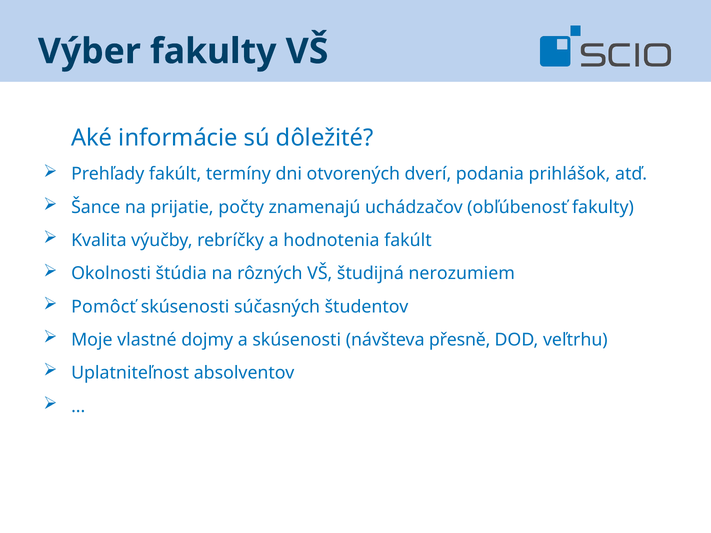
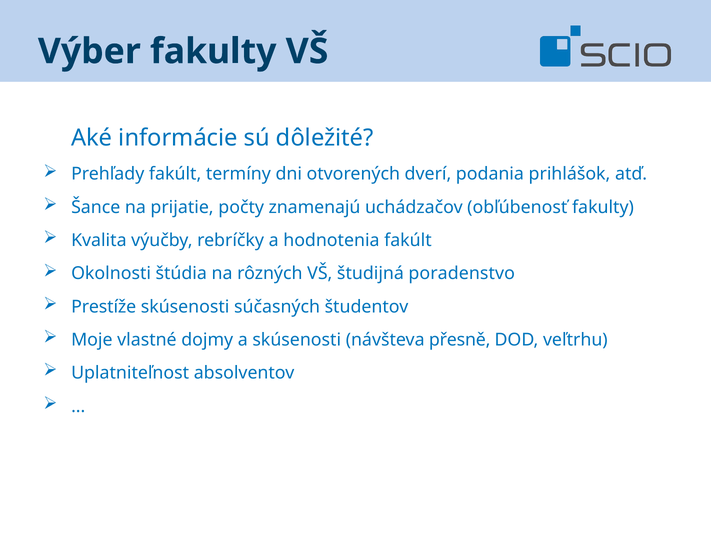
nerozumiem: nerozumiem -> poradenstvo (462, 274)
Pomôcť: Pomôcť -> Prestíže (104, 307)
